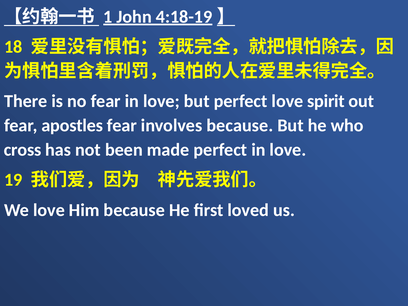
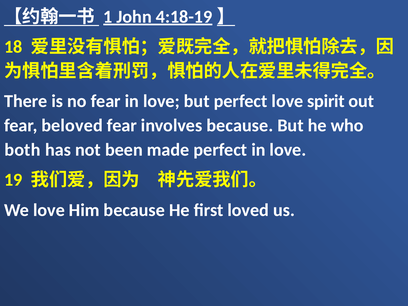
apostles: apostles -> beloved (72, 126)
cross: cross -> both (22, 150)
